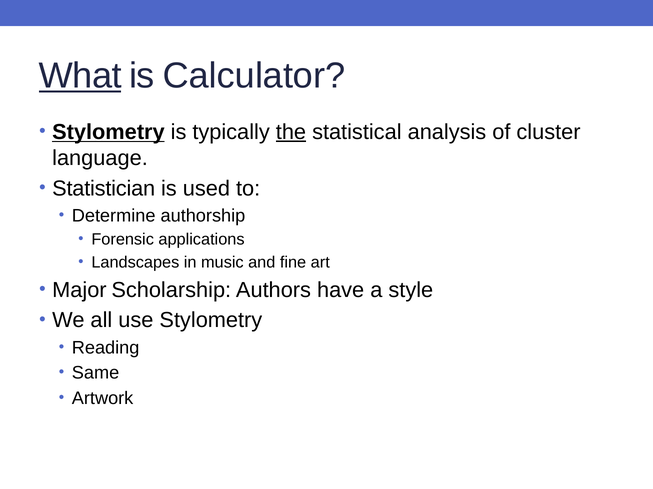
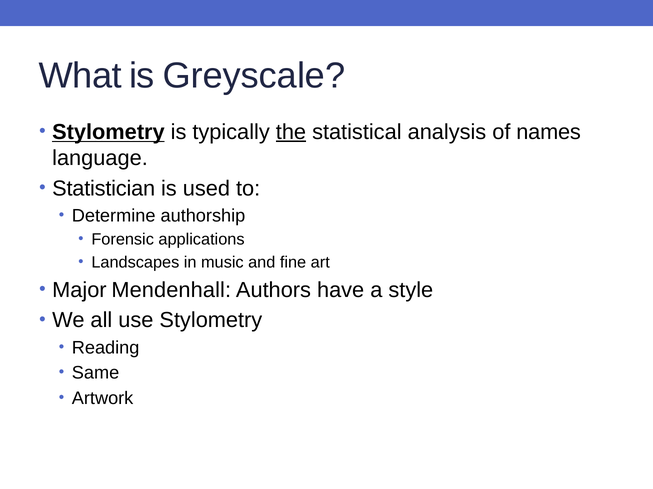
What underline: present -> none (80, 76)
Calculator: Calculator -> Greyscale (254, 76)
cluster: cluster -> names (549, 132)
Scholarship: Scholarship -> Mendenhall (171, 290)
